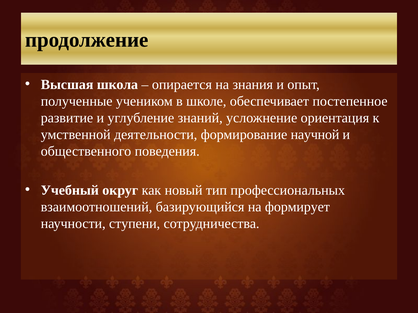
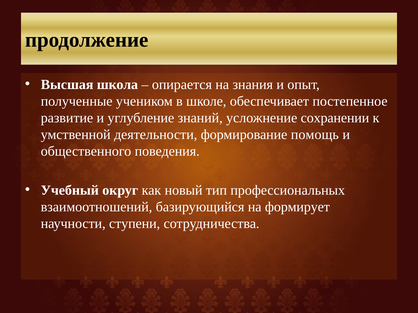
ориентация: ориентация -> сохранении (335, 118)
научной: научной -> помощь (315, 135)
